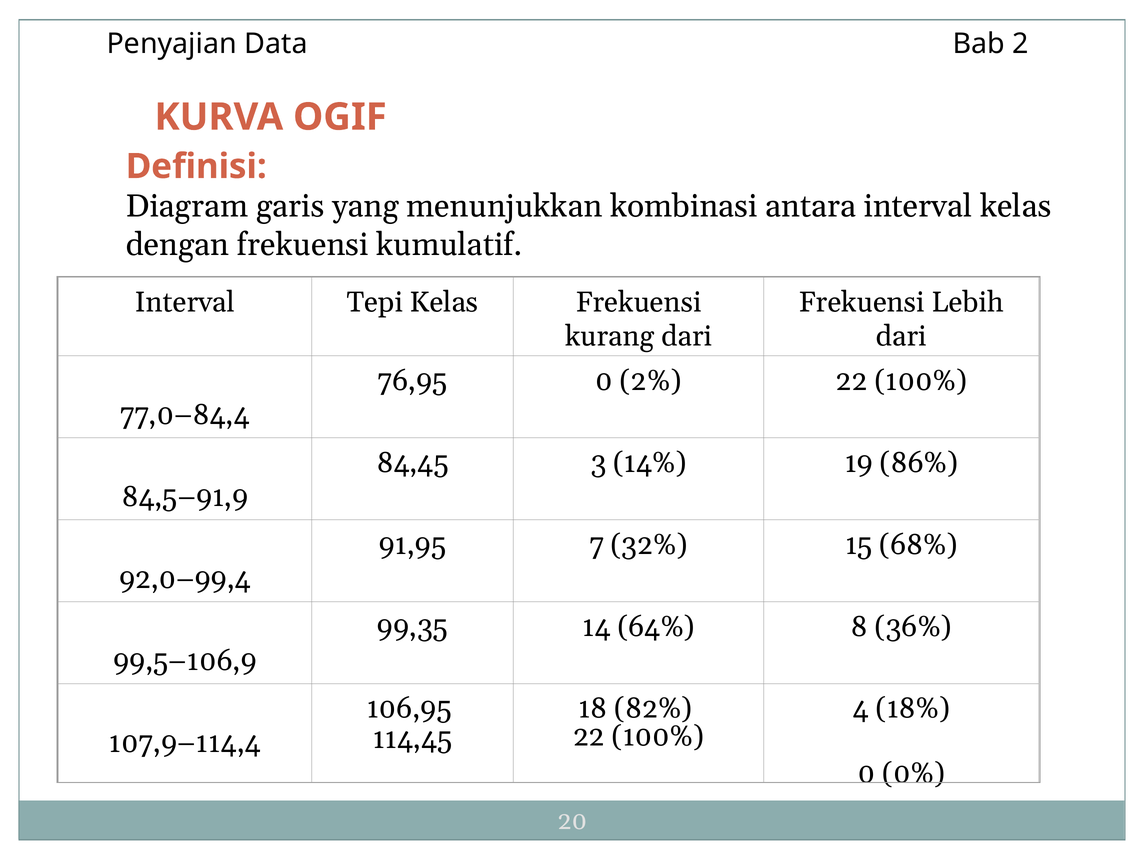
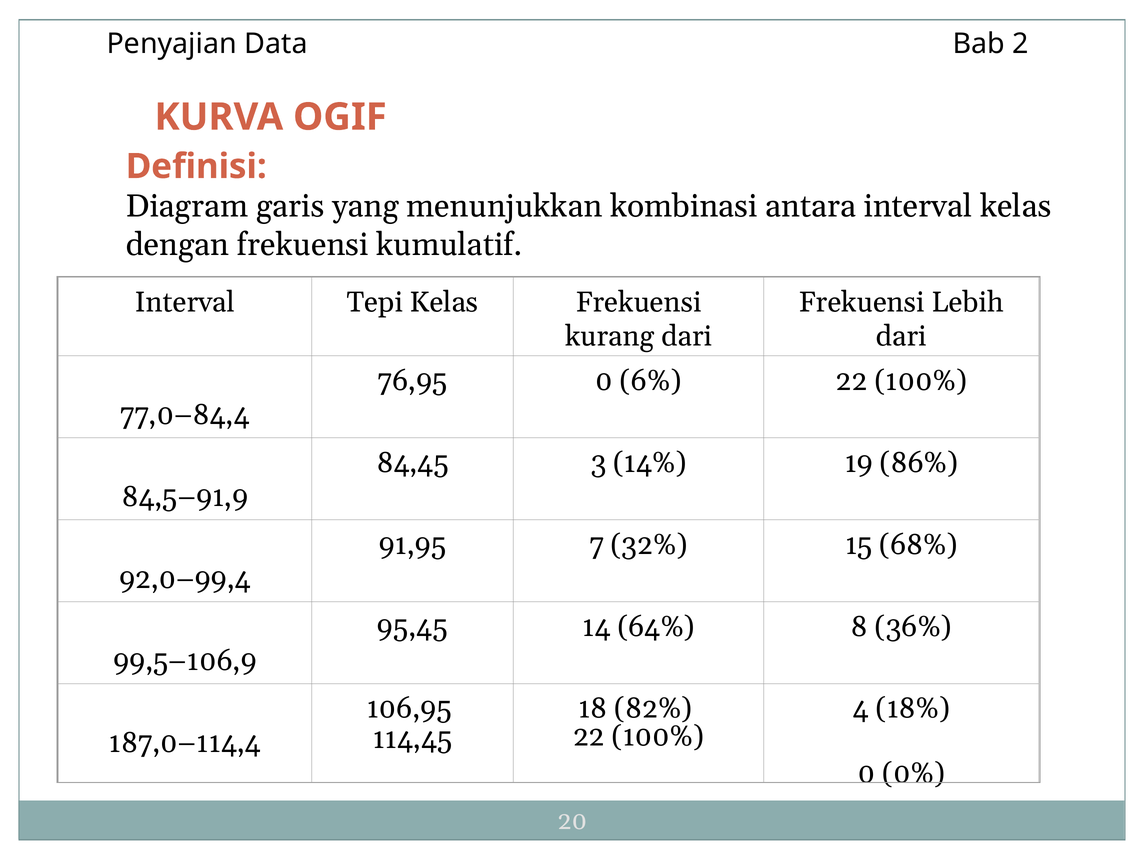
2%: 2% -> 6% (651, 381)
99,35: 99,35 -> 95,45 (412, 626)
107,9–114,4: 107,9–114,4 -> 187,0–114,4 (185, 743)
